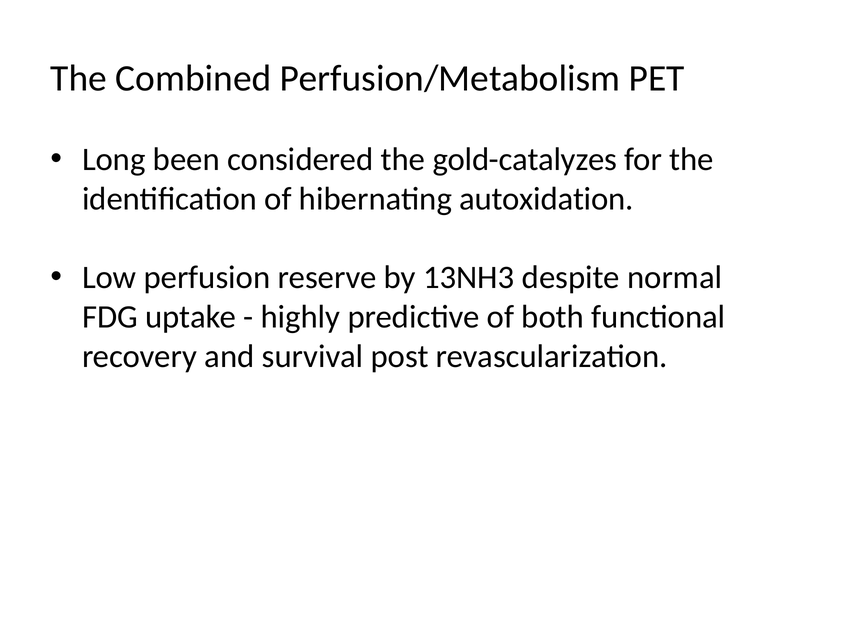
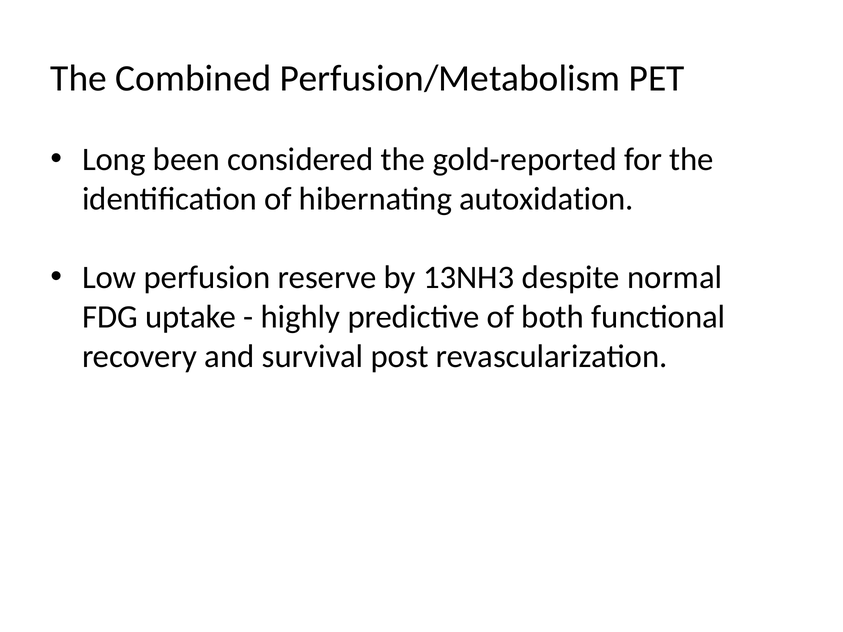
gold-catalyzes: gold-catalyzes -> gold-reported (525, 160)
